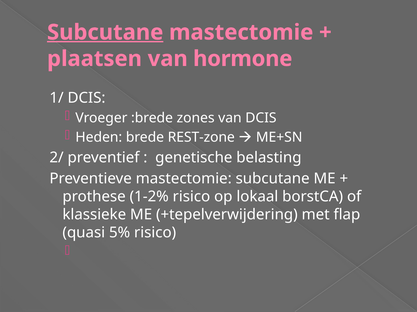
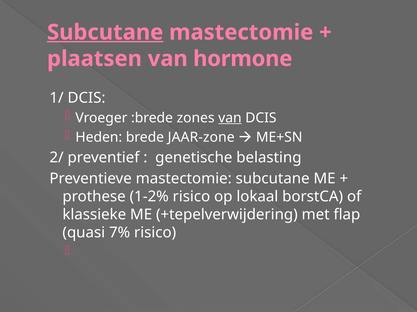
van underline: none -> present (230, 118)
REST-zone: REST-zone -> JAAR-zone (201, 138)
5%: 5% -> 7% (120, 233)
